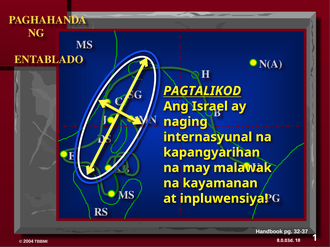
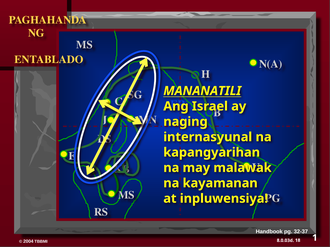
PAGTALIKOD: PAGTALIKOD -> MANANATILI (202, 91)
